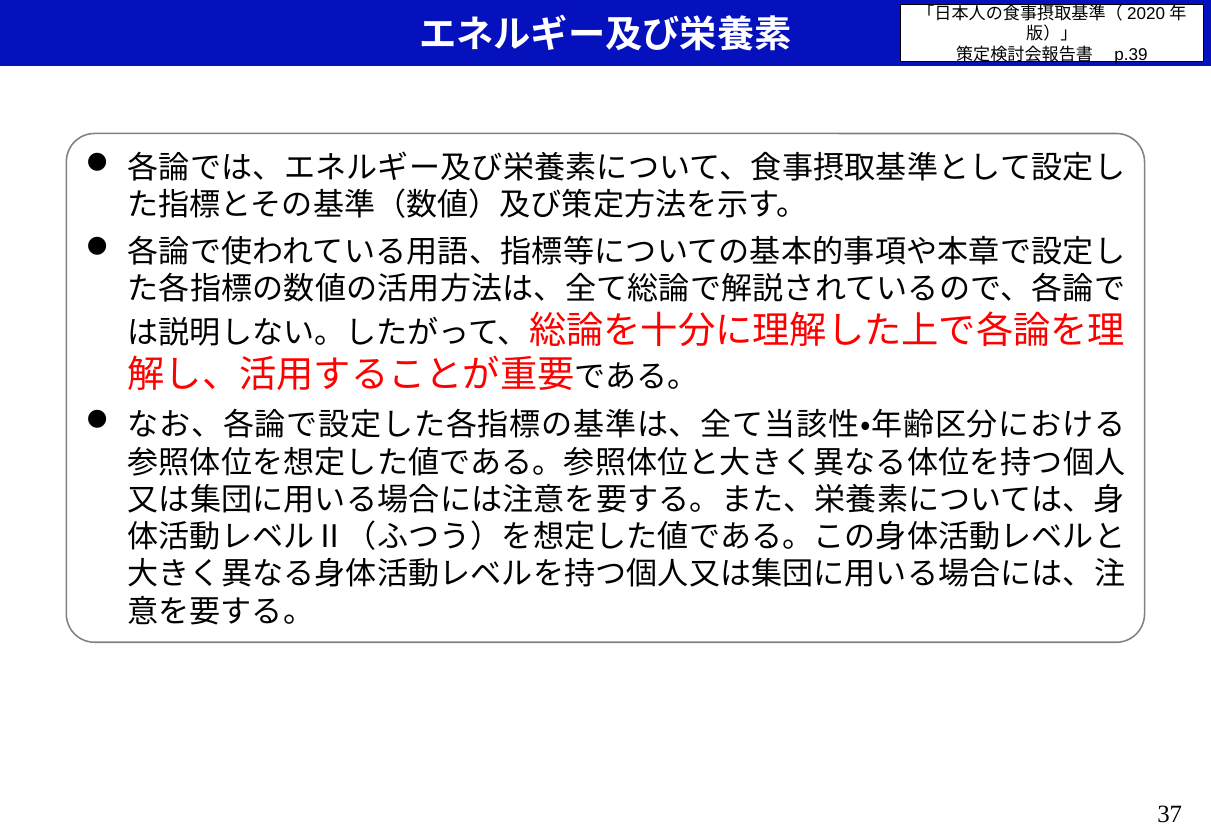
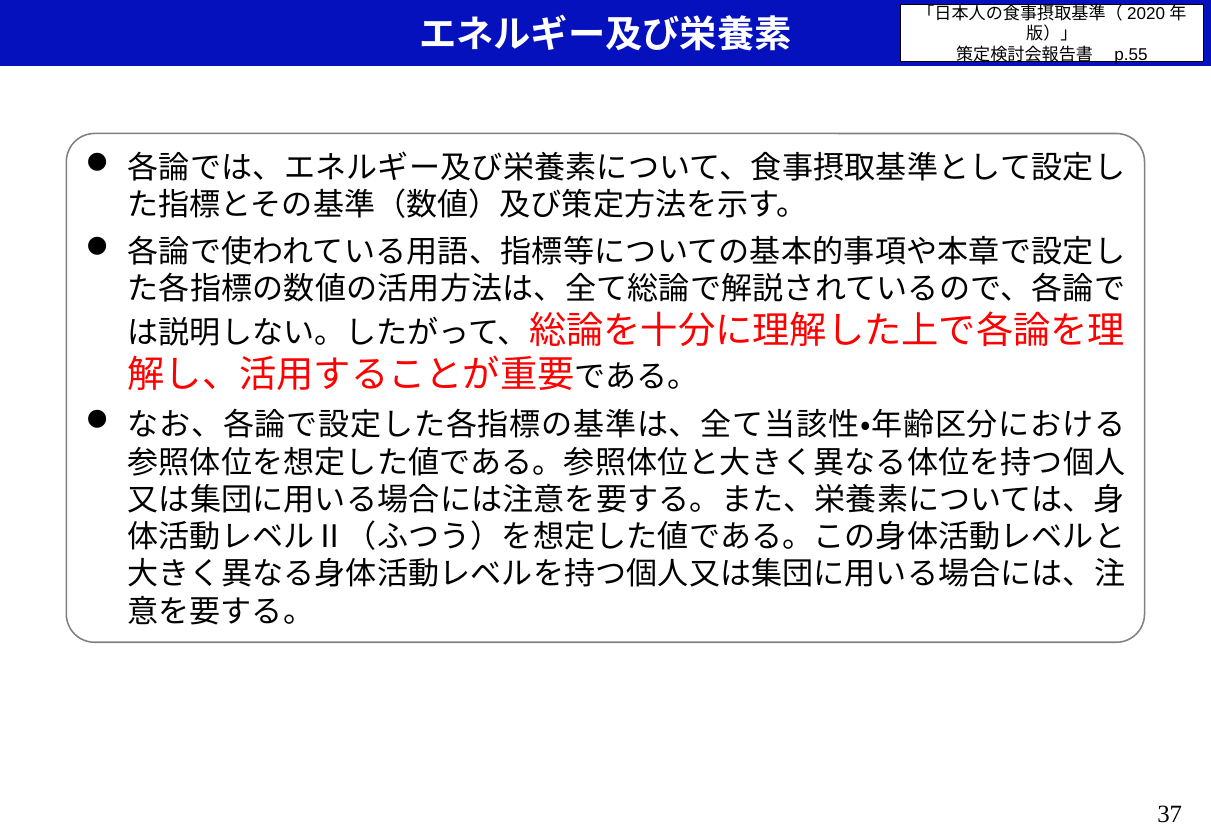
p.39: p.39 -> p.55 (1131, 55)
